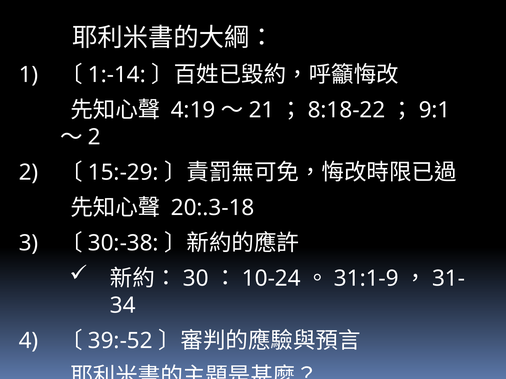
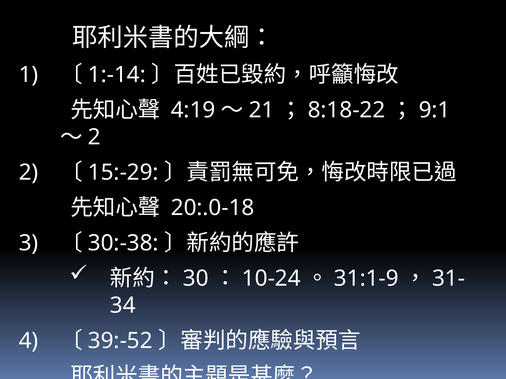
20:.3-18: 20:.3-18 -> 20:.0-18 (213, 208)
